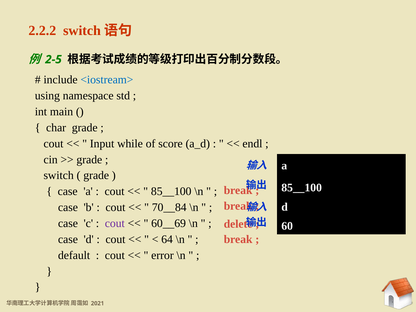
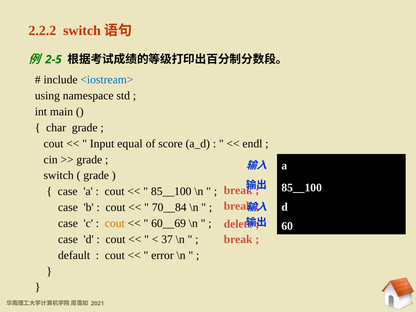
while: while -> equal (130, 144)
cout colour: purple -> orange (115, 223)
64: 64 -> 37 (167, 239)
